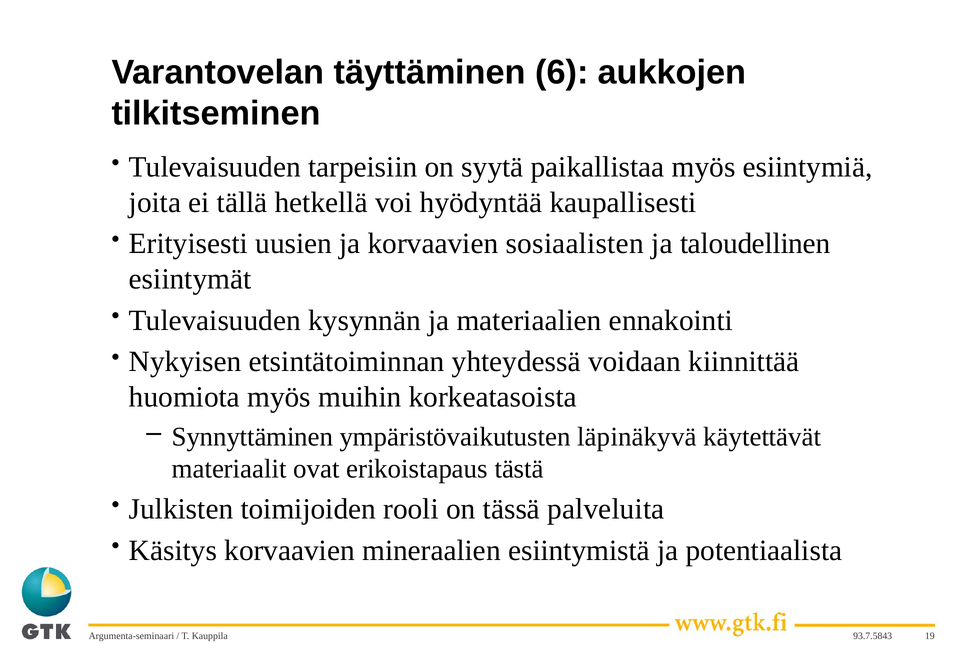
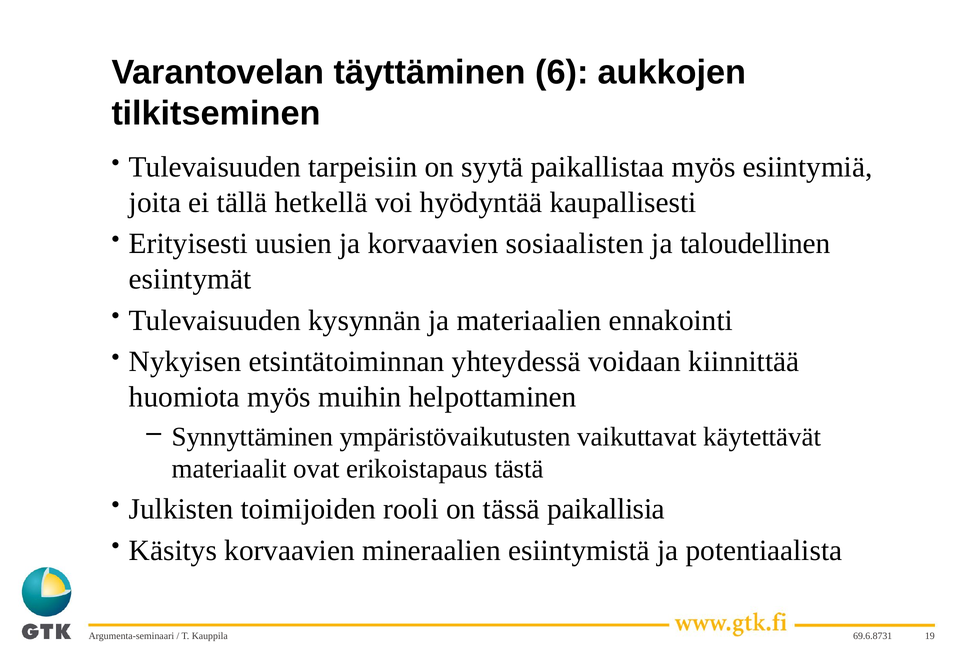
korkeatasoista: korkeatasoista -> helpottaminen (493, 397)
läpinäkyvä: läpinäkyvä -> vaikuttavat (637, 437)
palveluita: palveluita -> paikallisia (606, 509)
93.7.5843: 93.7.5843 -> 69.6.8731 (873, 636)
